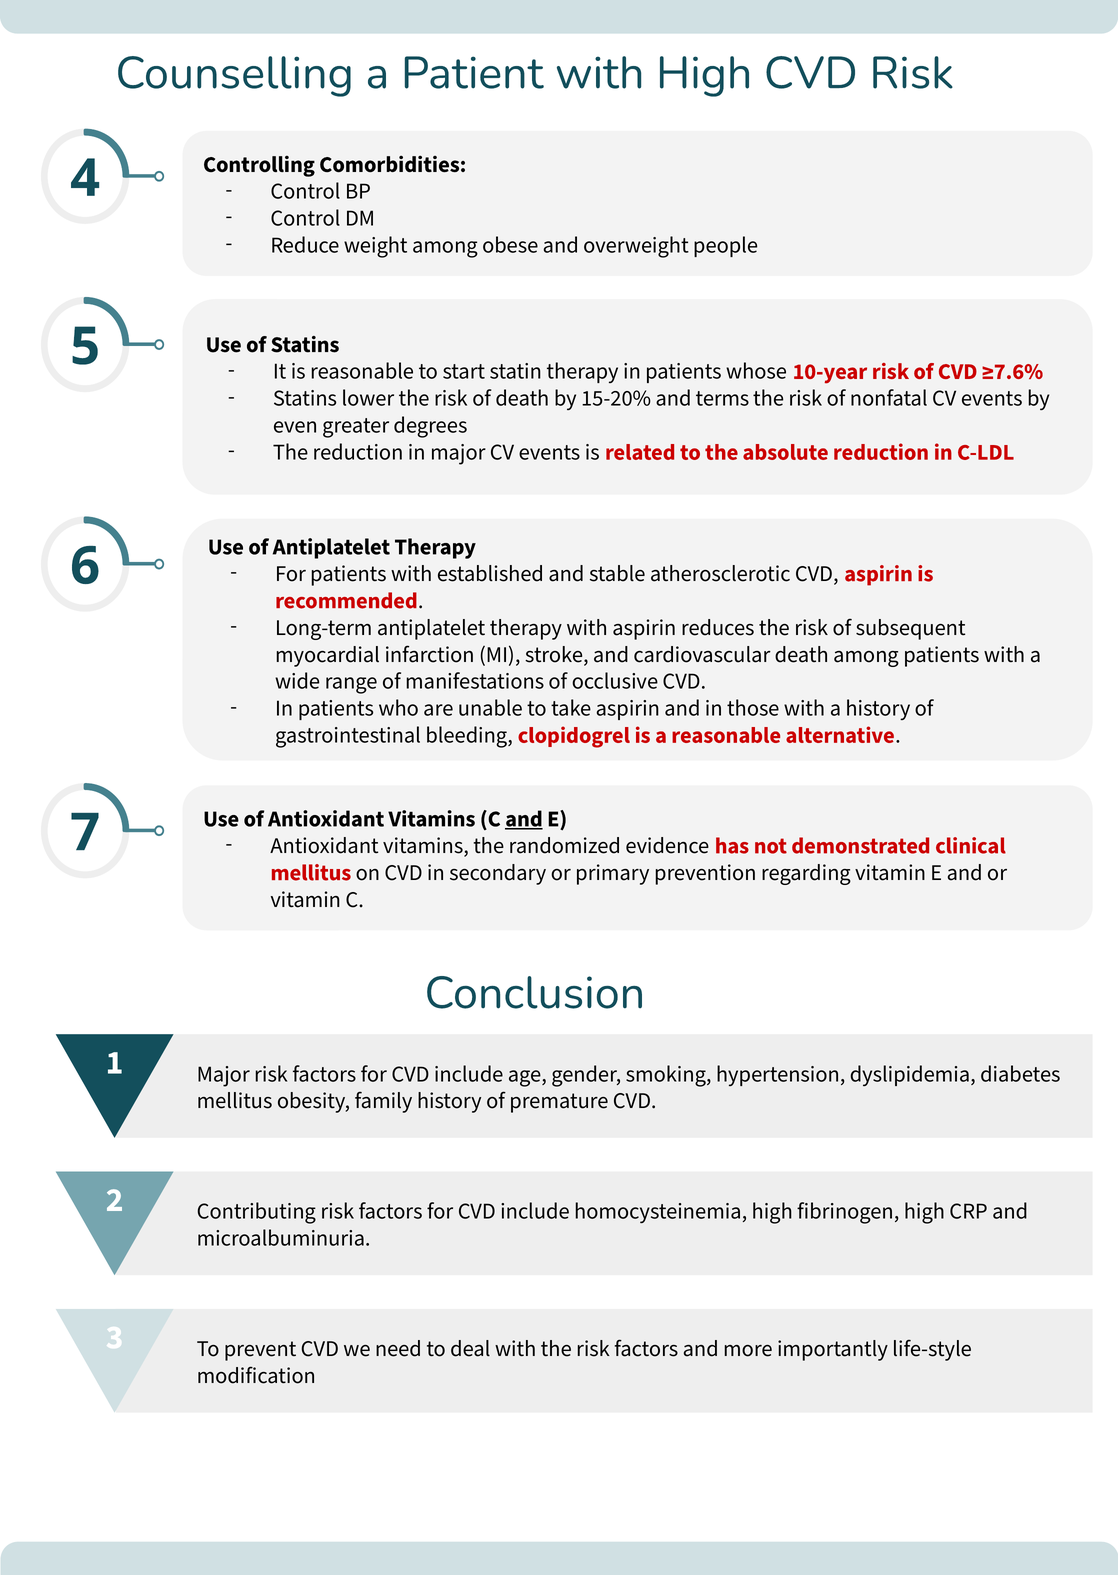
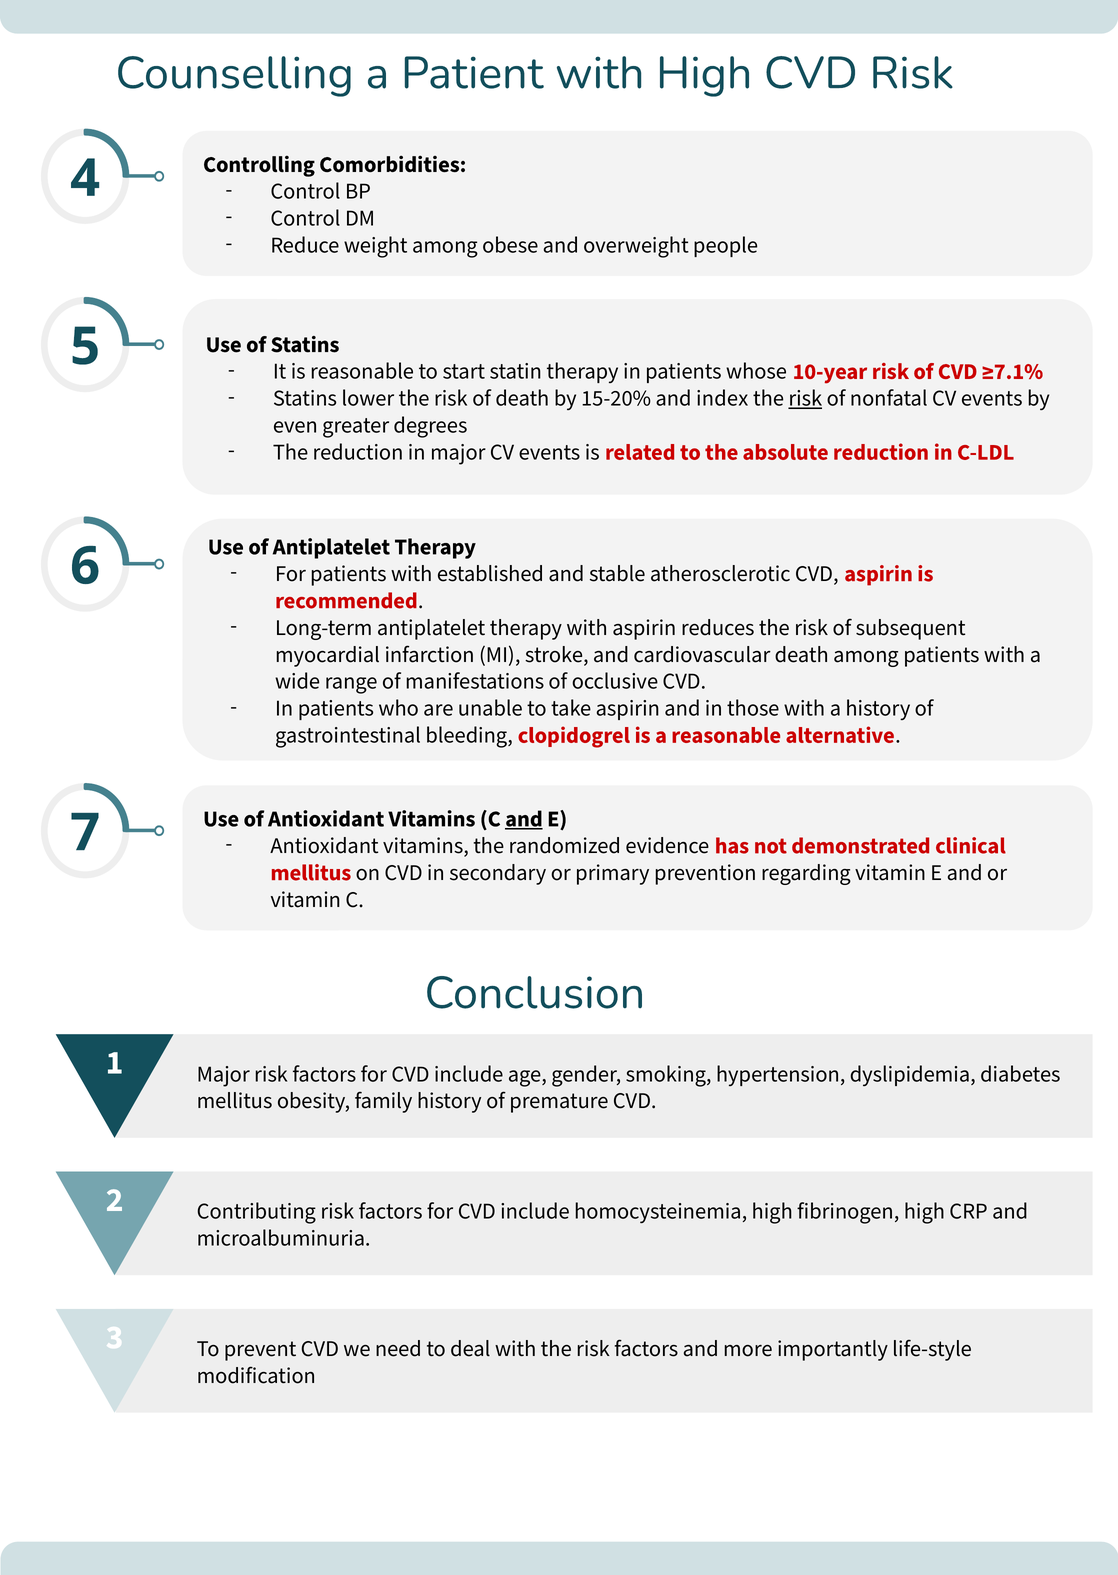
≥7.6%: ≥7.6% -> ≥7.1% (1013, 372)
terms: terms -> index (722, 399)
risk underline: none -> present (805, 399)
